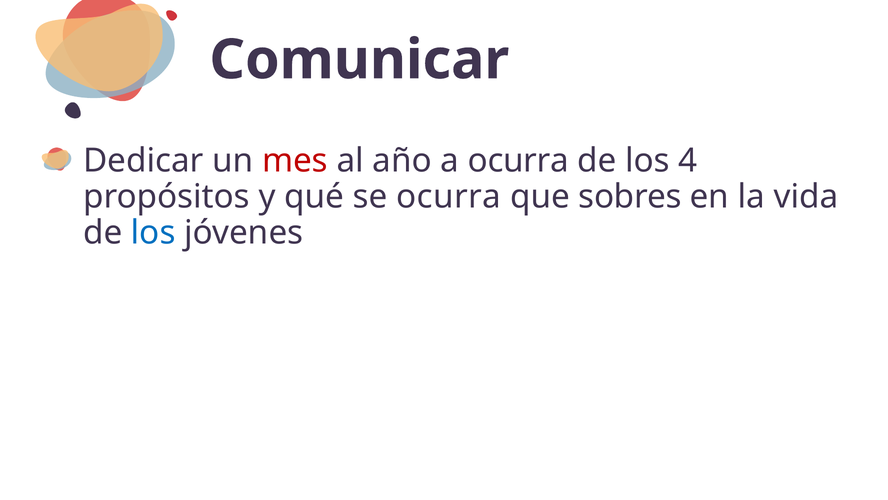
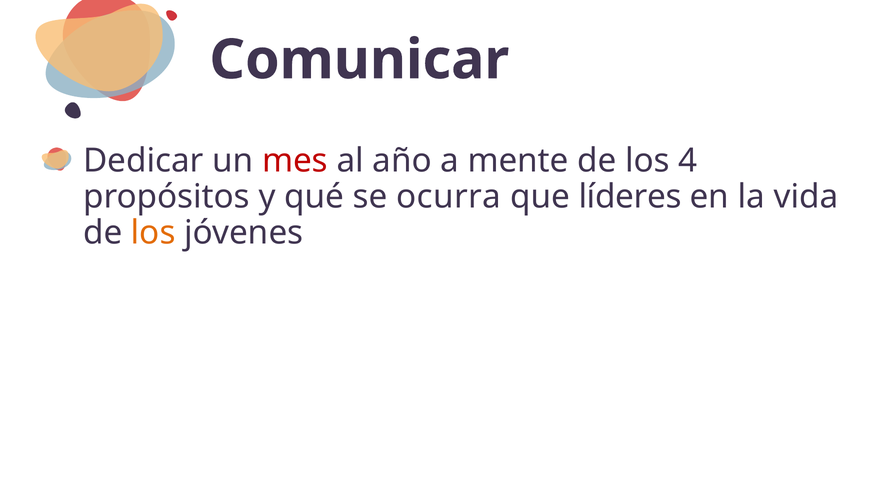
a ocurra: ocurra -> mente (518, 161)
sobres: sobres -> líderes (630, 197)
los colour: blue -> orange (153, 233)
